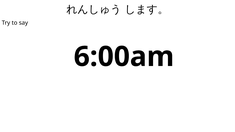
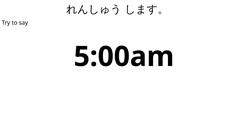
6:00am: 6:00am -> 5:00am (124, 57)
